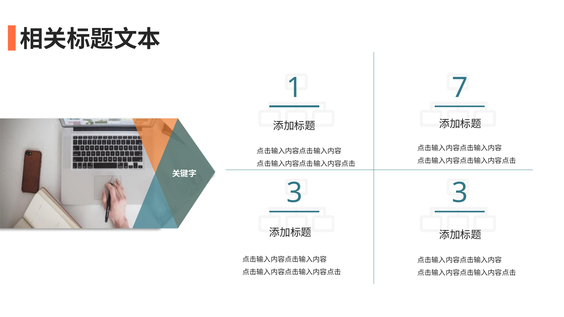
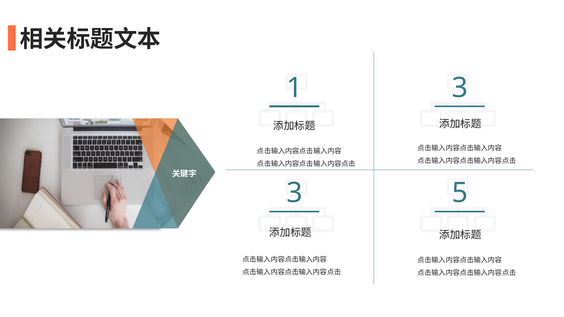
1 7: 7 -> 3 (460, 88)
3 3: 3 -> 5 (460, 193)
